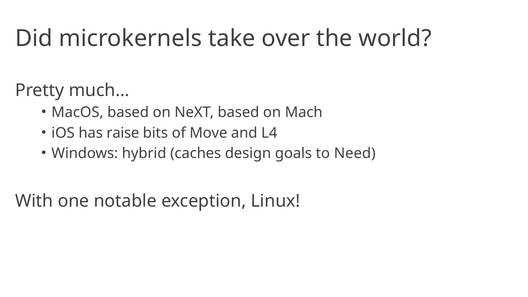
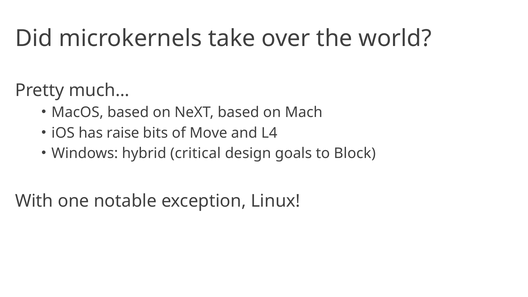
caches: caches -> critical (196, 153)
Need: Need -> Block (355, 153)
